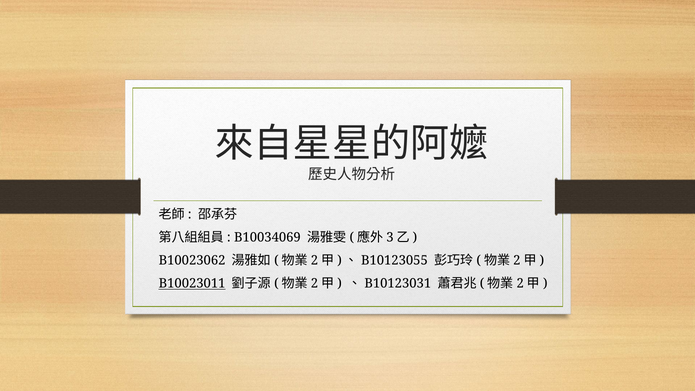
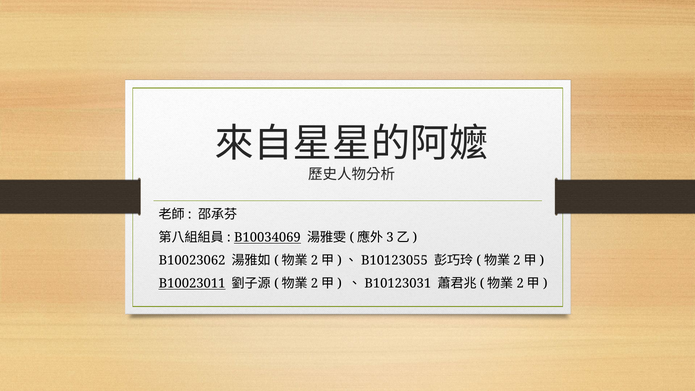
B10034069 underline: none -> present (267, 238)
